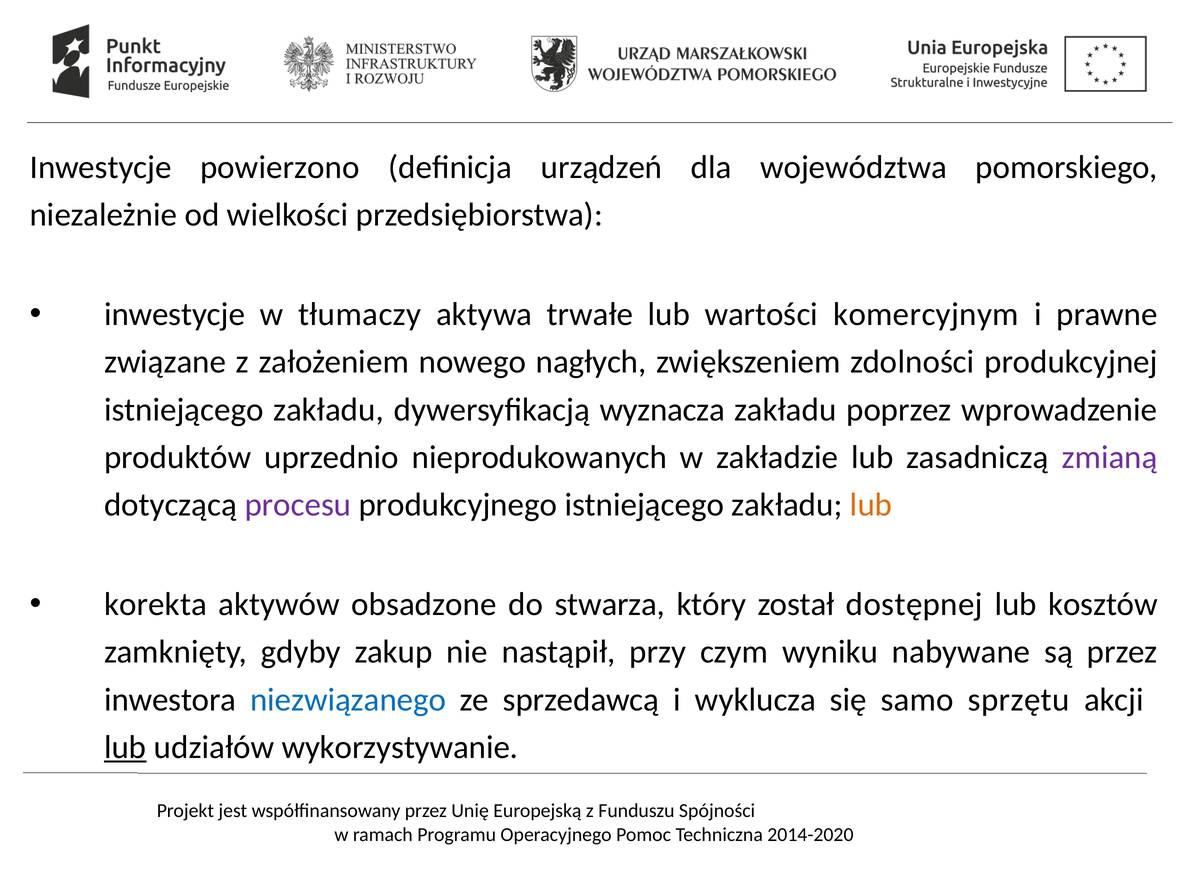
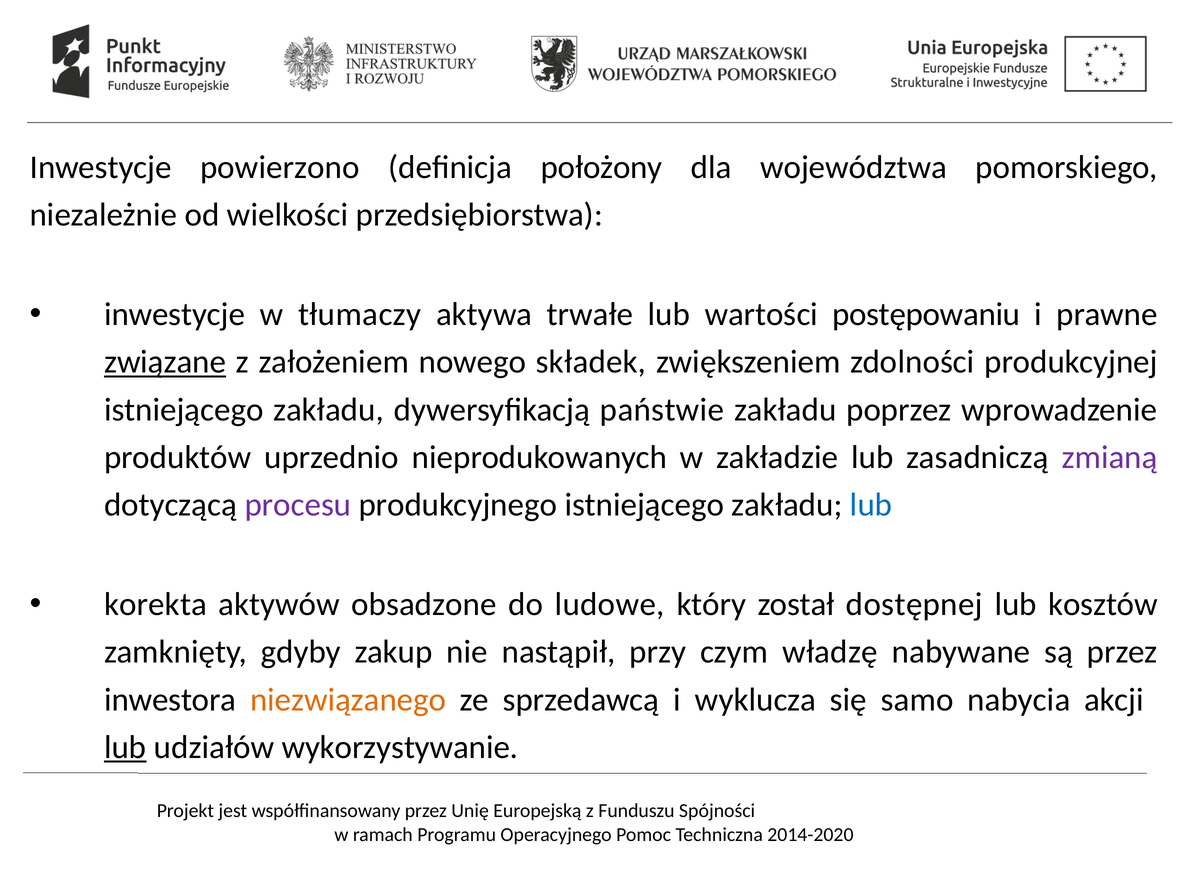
urządzeń: urządzeń -> położony (602, 167)
komercyjnym: komercyjnym -> postępowaniu (926, 315)
związane underline: none -> present (165, 362)
nagłych: nagłych -> składek (591, 362)
wyznacza: wyznacza -> państwie (662, 410)
lub colour: orange -> blue (871, 505)
stwarza: stwarza -> ludowe (610, 605)
wyniku: wyniku -> władzę (830, 653)
niezwiązanego colour: blue -> orange (348, 700)
sprzętu: sprzętu -> nabycia (1019, 700)
